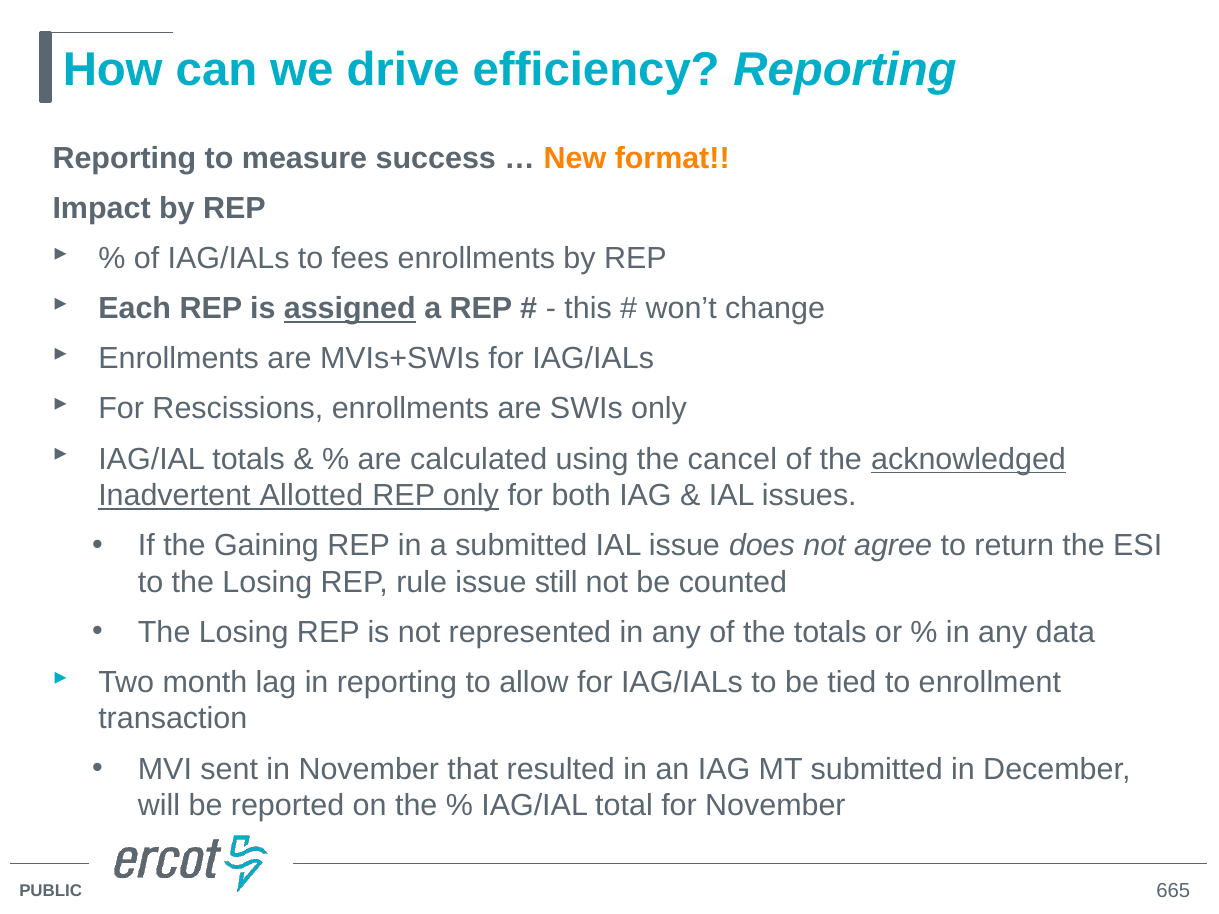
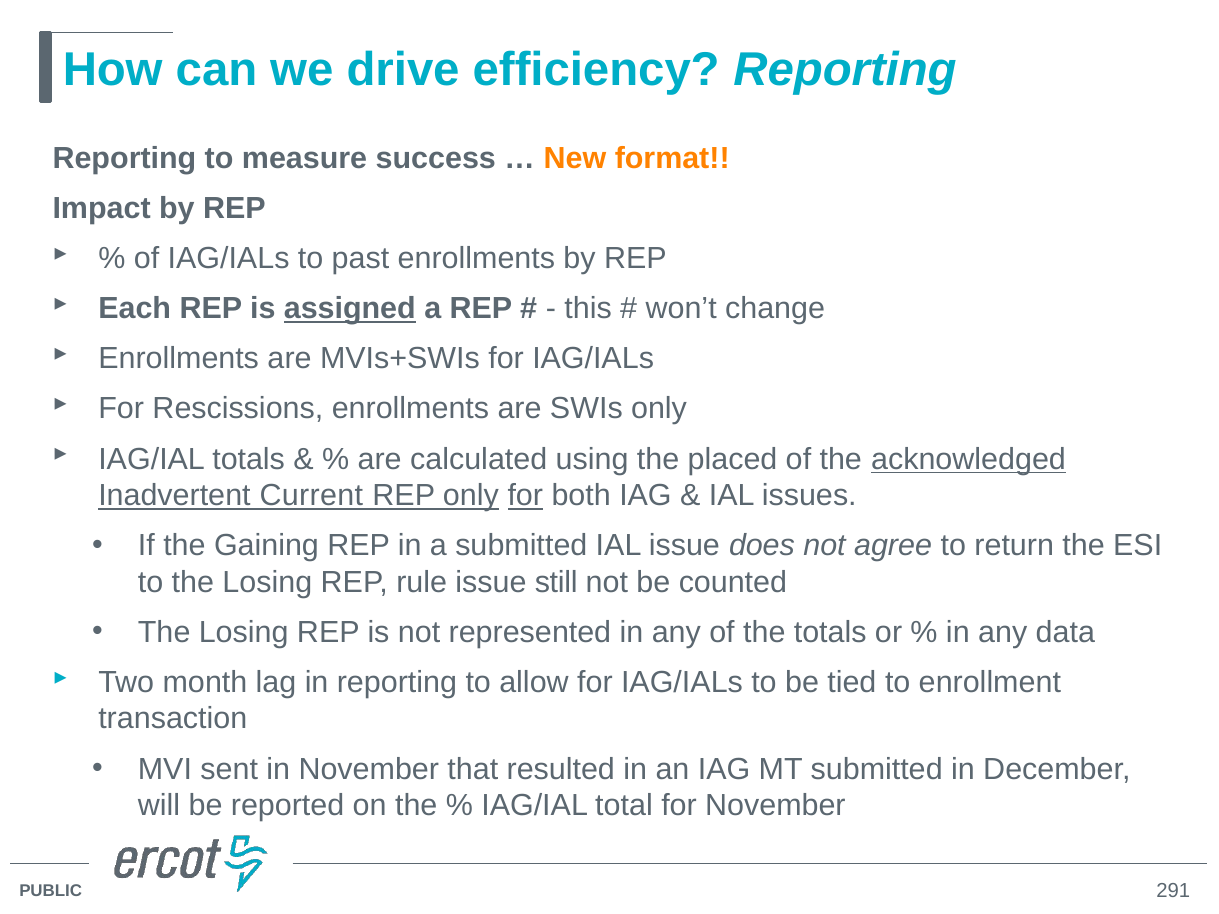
fees: fees -> past (360, 259)
cancel: cancel -> placed (733, 459)
Allotted: Allotted -> Current (311, 496)
for underline: none -> present (525, 496)
665: 665 -> 291 (1173, 891)
